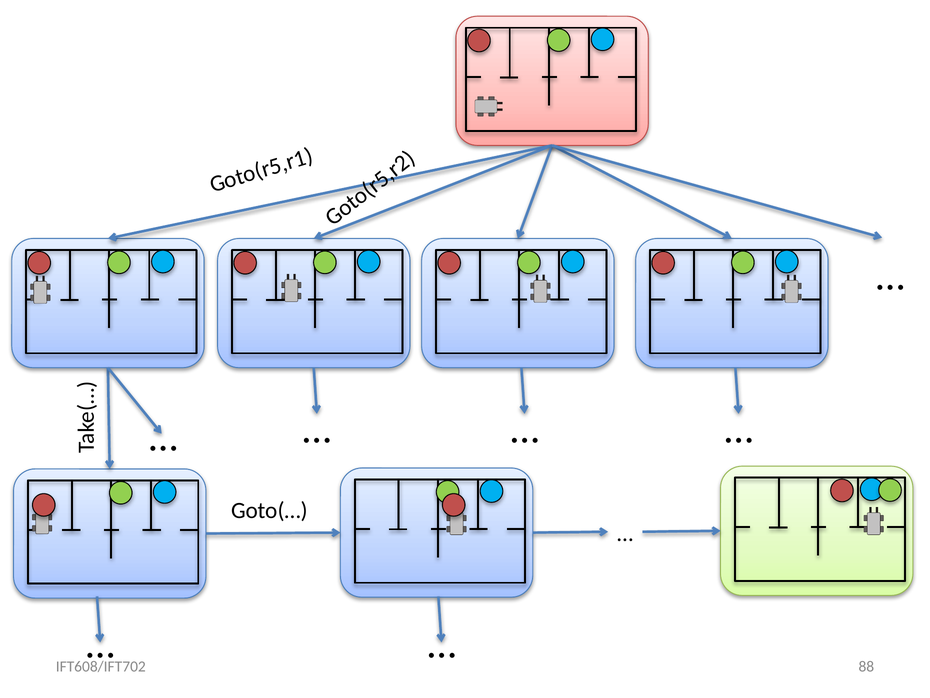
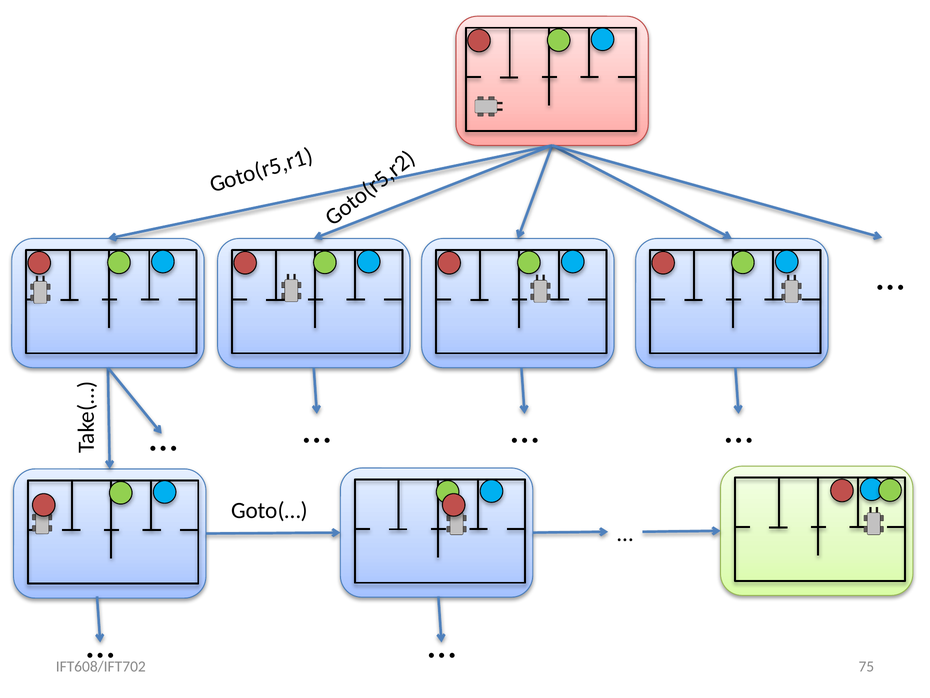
88: 88 -> 75 (866, 666)
